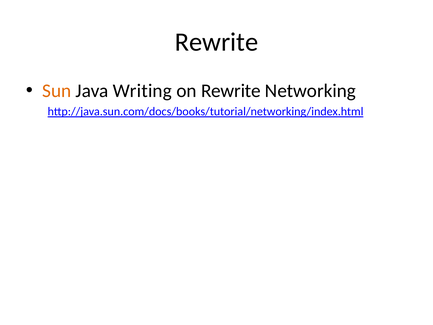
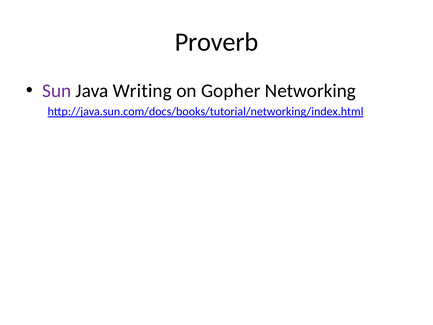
Rewrite: Rewrite -> Proverb (217, 42)
Sun colour: orange -> purple (57, 91)
on Rewrite: Rewrite -> Gopher (231, 91)
